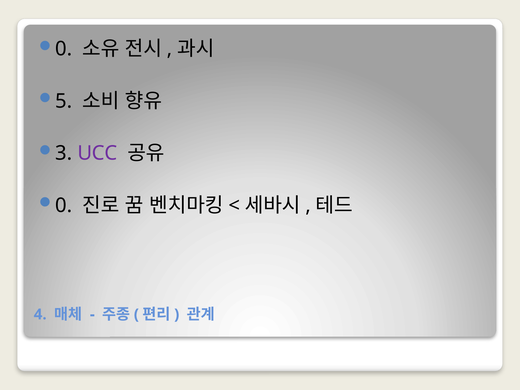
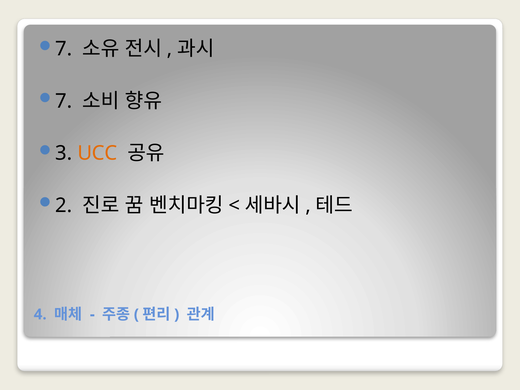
0: 0 -> 7 (64, 49)
5: 5 -> 7 (64, 101)
UCC colour: purple -> orange (97, 153)
0: 0 -> 2 (64, 205)
